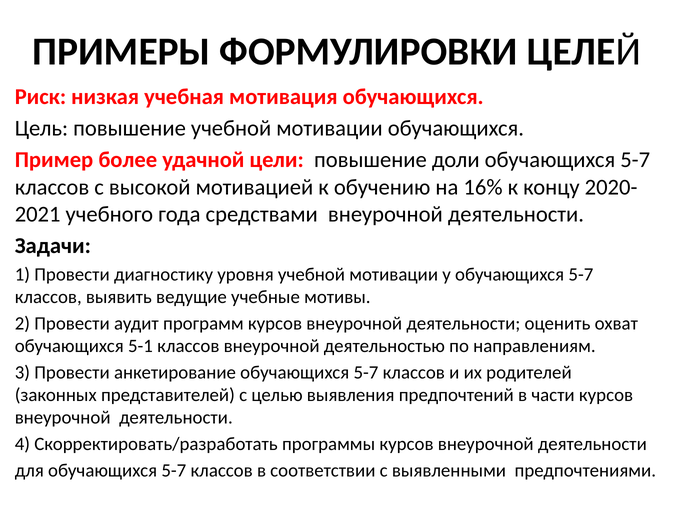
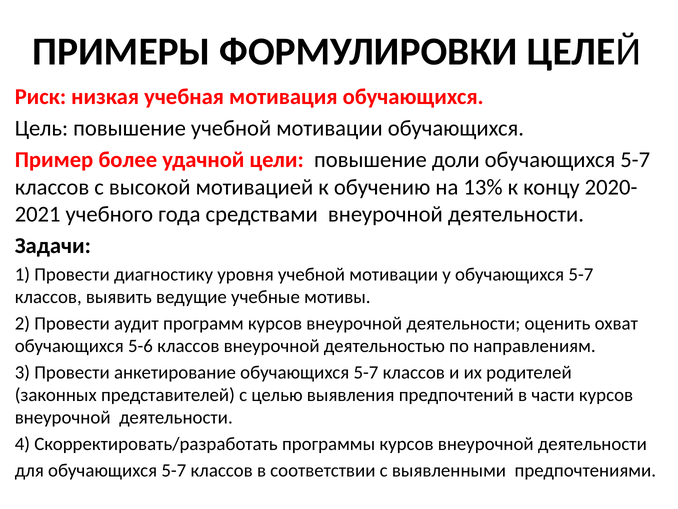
16%: 16% -> 13% (483, 187)
5-1: 5-1 -> 5-6 (140, 346)
